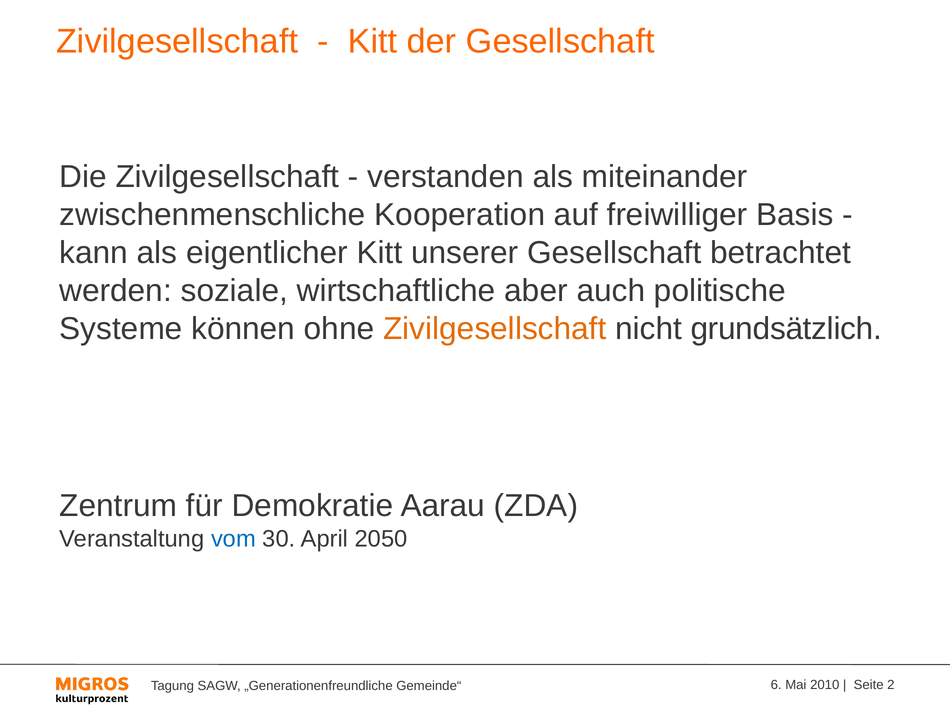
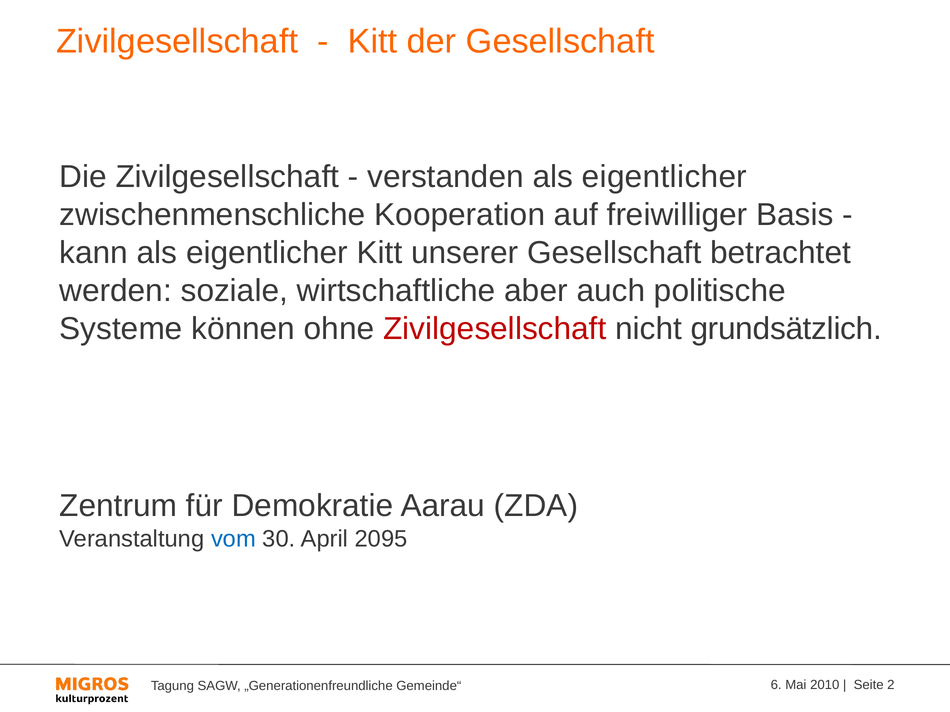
verstanden als miteinander: miteinander -> eigentlicher (664, 177)
Zivilgesellschaft colour: orange -> red (495, 329)
2050: 2050 -> 2095 (381, 539)
